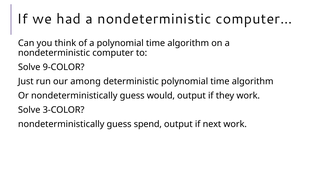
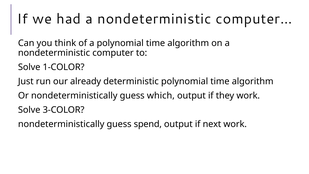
9-COLOR: 9-COLOR -> 1-COLOR (64, 67)
among: among -> already (86, 81)
would: would -> which (161, 95)
